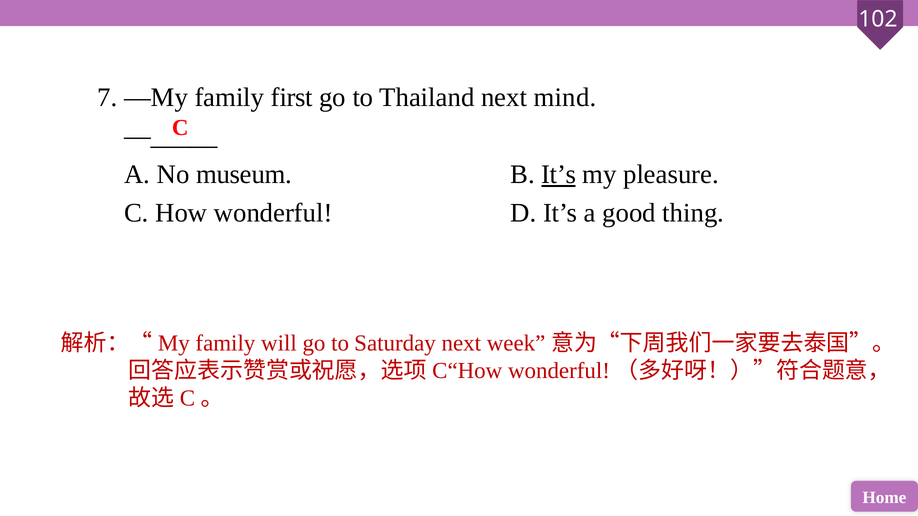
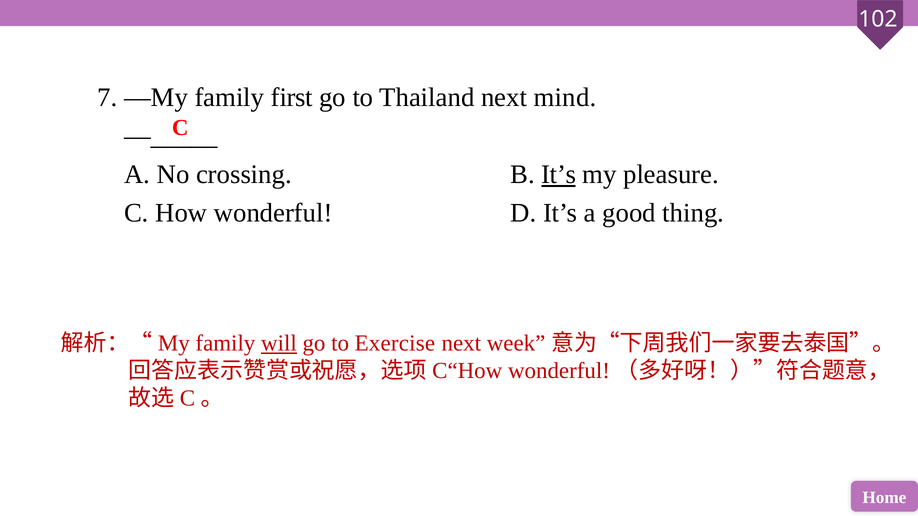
museum: museum -> crossing (244, 175)
will underline: none -> present (279, 344)
Saturday: Saturday -> Exercise (395, 344)
